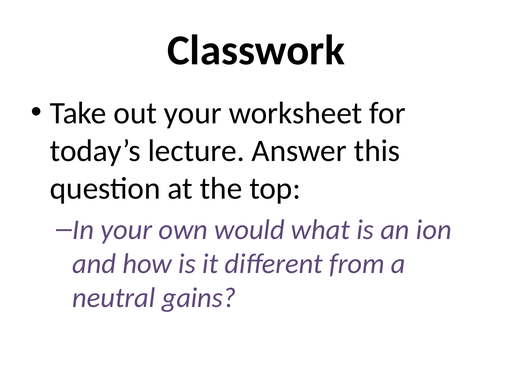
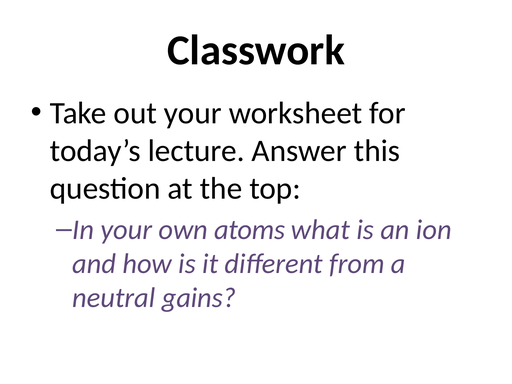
would: would -> atoms (250, 230)
